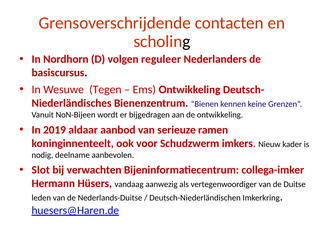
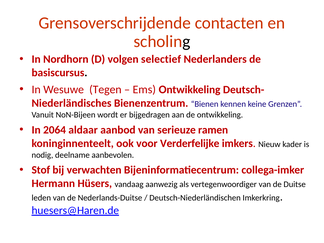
reguleer: reguleer -> selectief (161, 59)
2019: 2019 -> 2064 (55, 130)
Schudzwerm: Schudzwerm -> Verderfelijke (190, 143)
Slot: Slot -> Stof (41, 170)
